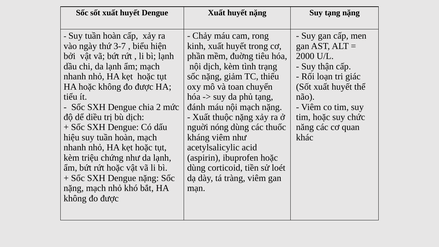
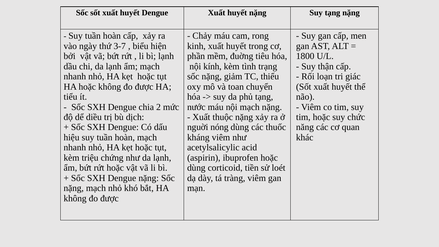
2000: 2000 -> 1800 (305, 56)
nội dịch: dịch -> kính (212, 66)
đánh: đánh -> nước (196, 107)
